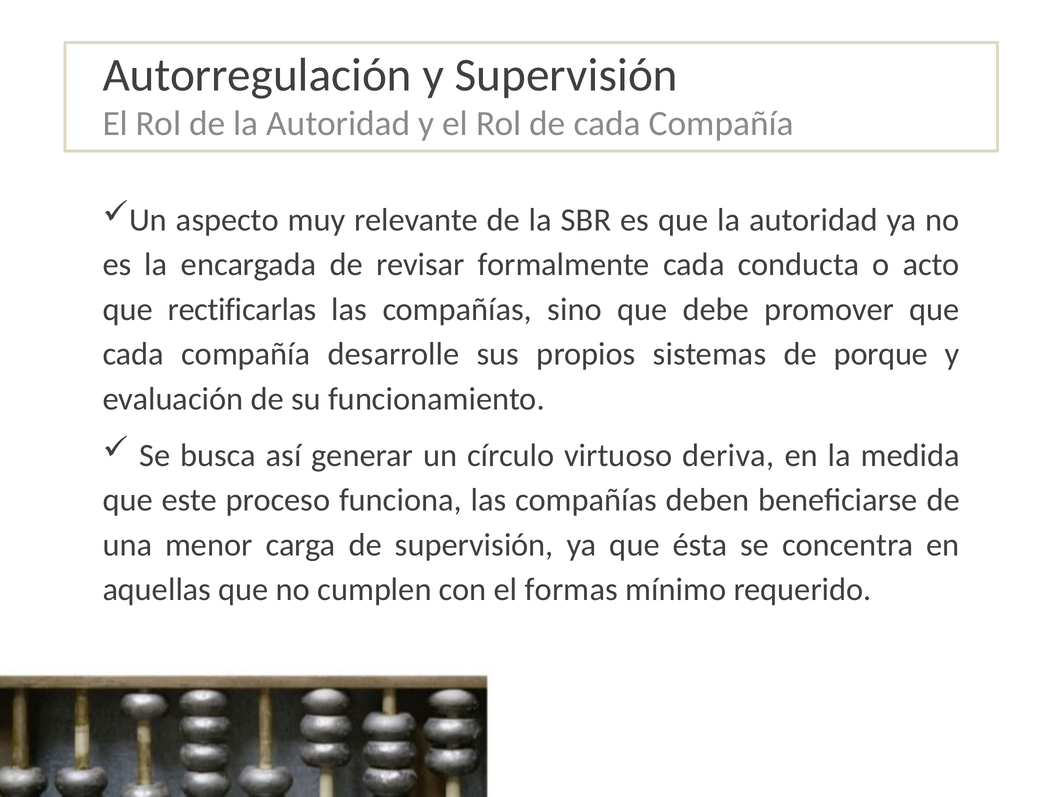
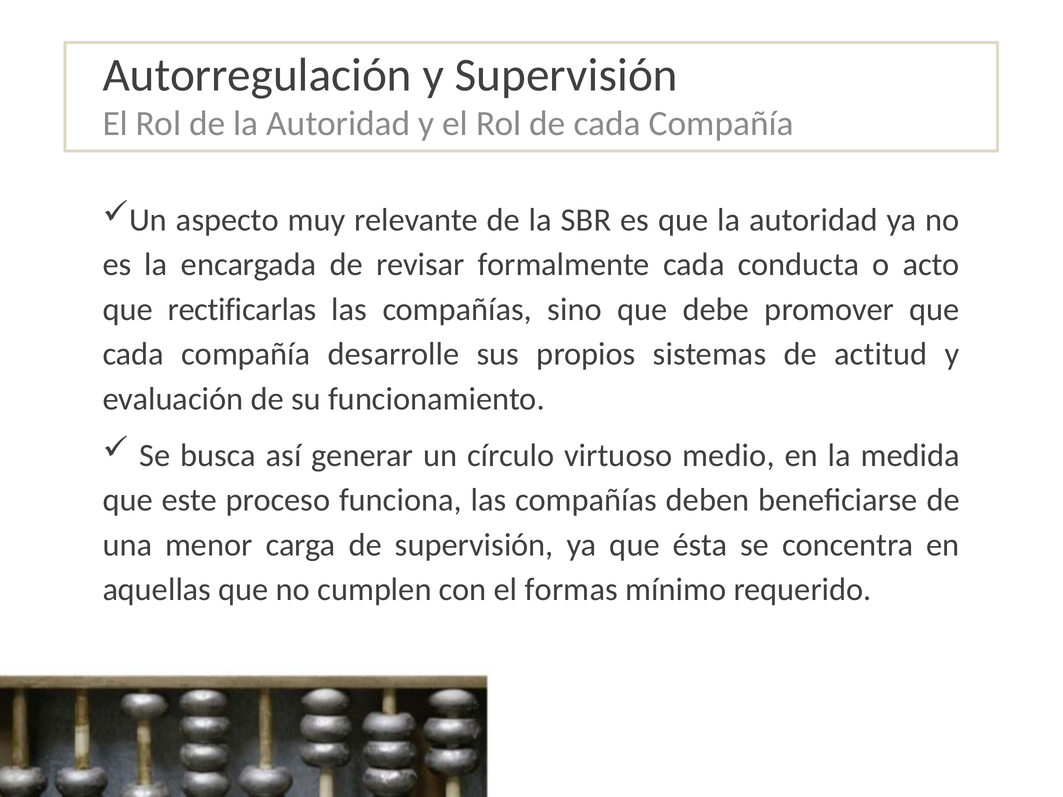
porque: porque -> actitud (881, 354)
deriva: deriva -> medio (728, 456)
